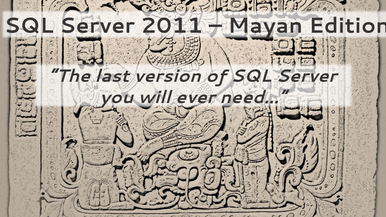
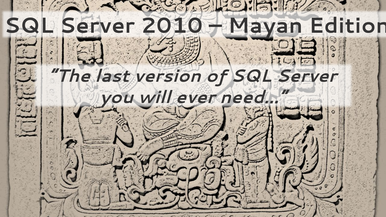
2011: 2011 -> 2010 (172, 26)
